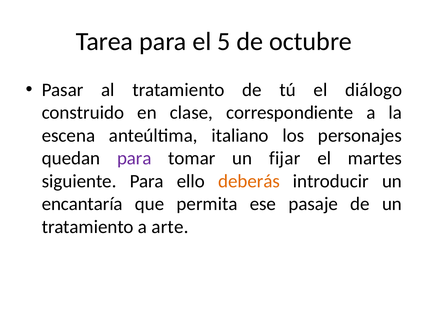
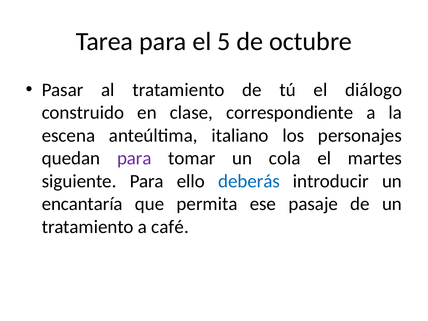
fijar: fijar -> cola (285, 158)
deberás colour: orange -> blue (249, 181)
arte: arte -> café (170, 227)
